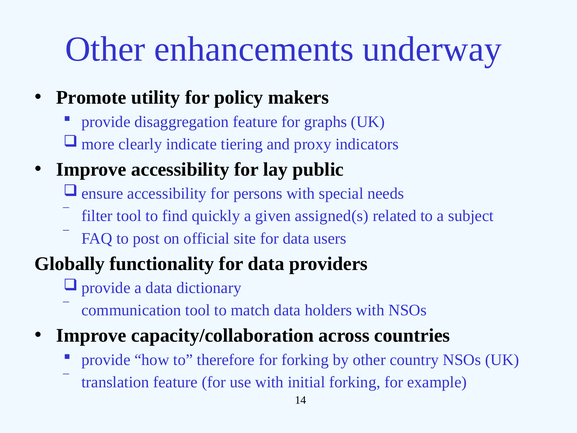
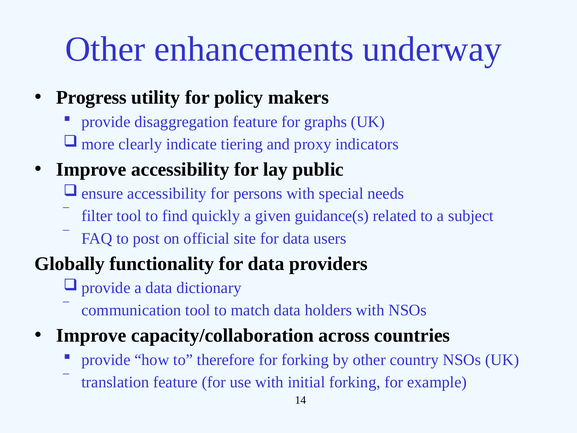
Promote: Promote -> Progress (91, 98)
assigned(s: assigned(s -> guidance(s (332, 216)
